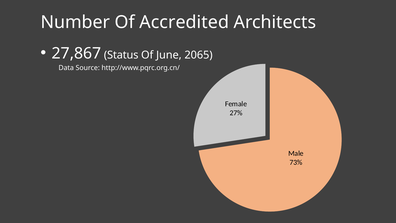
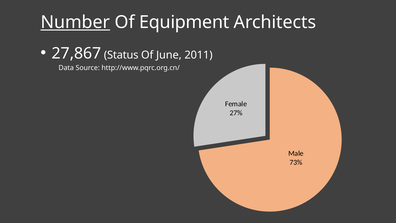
Number underline: none -> present (75, 22)
Accredited: Accredited -> Equipment (184, 22)
2065: 2065 -> 2011 (199, 55)
